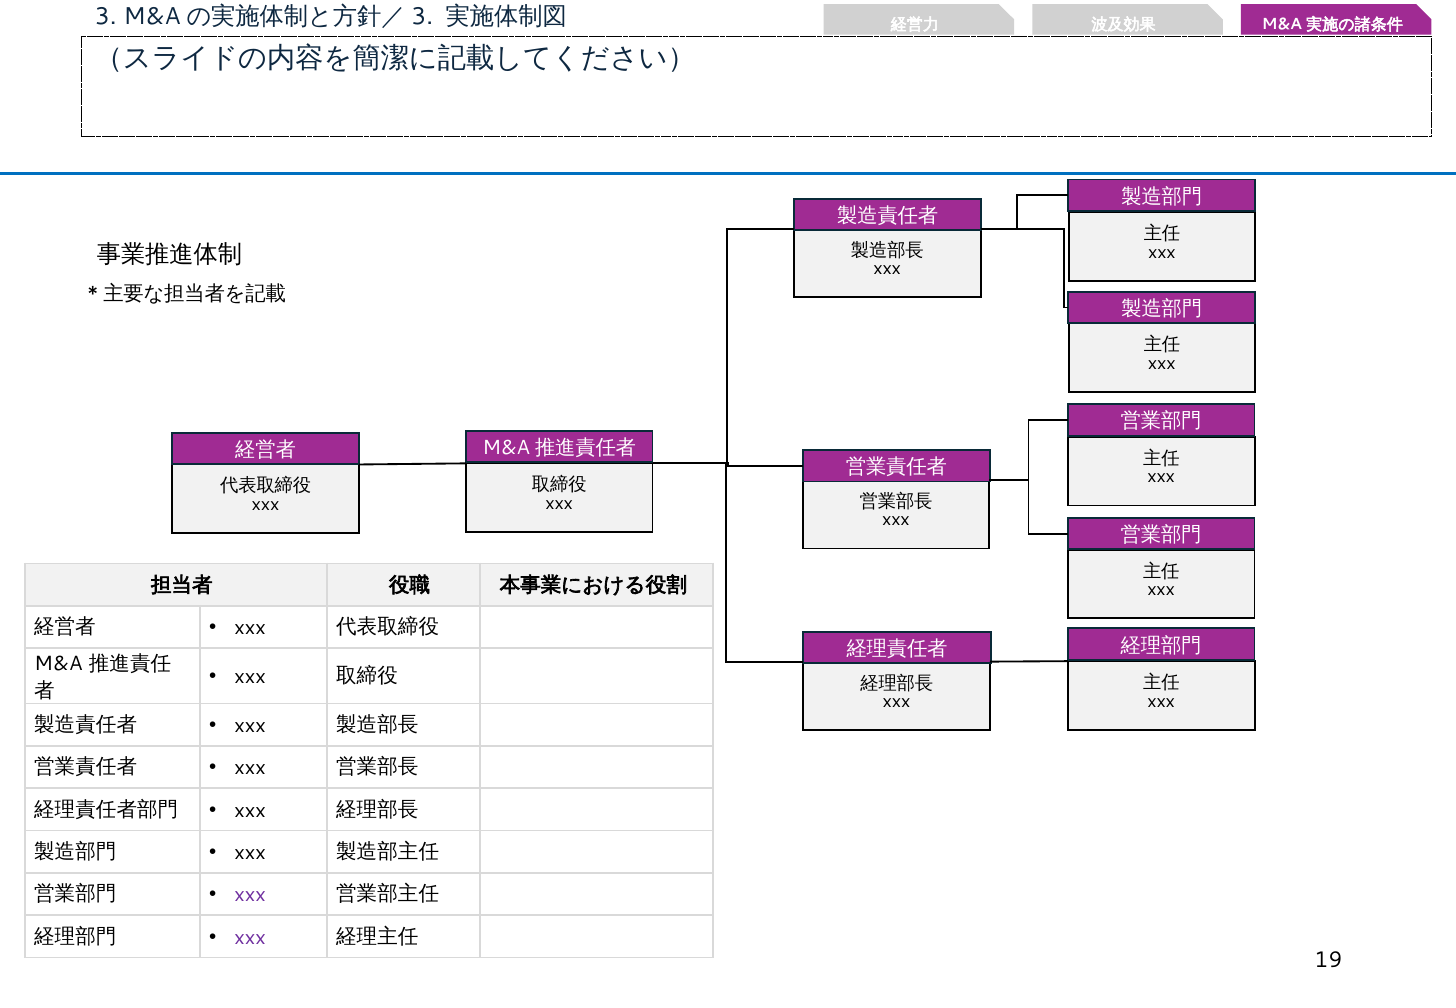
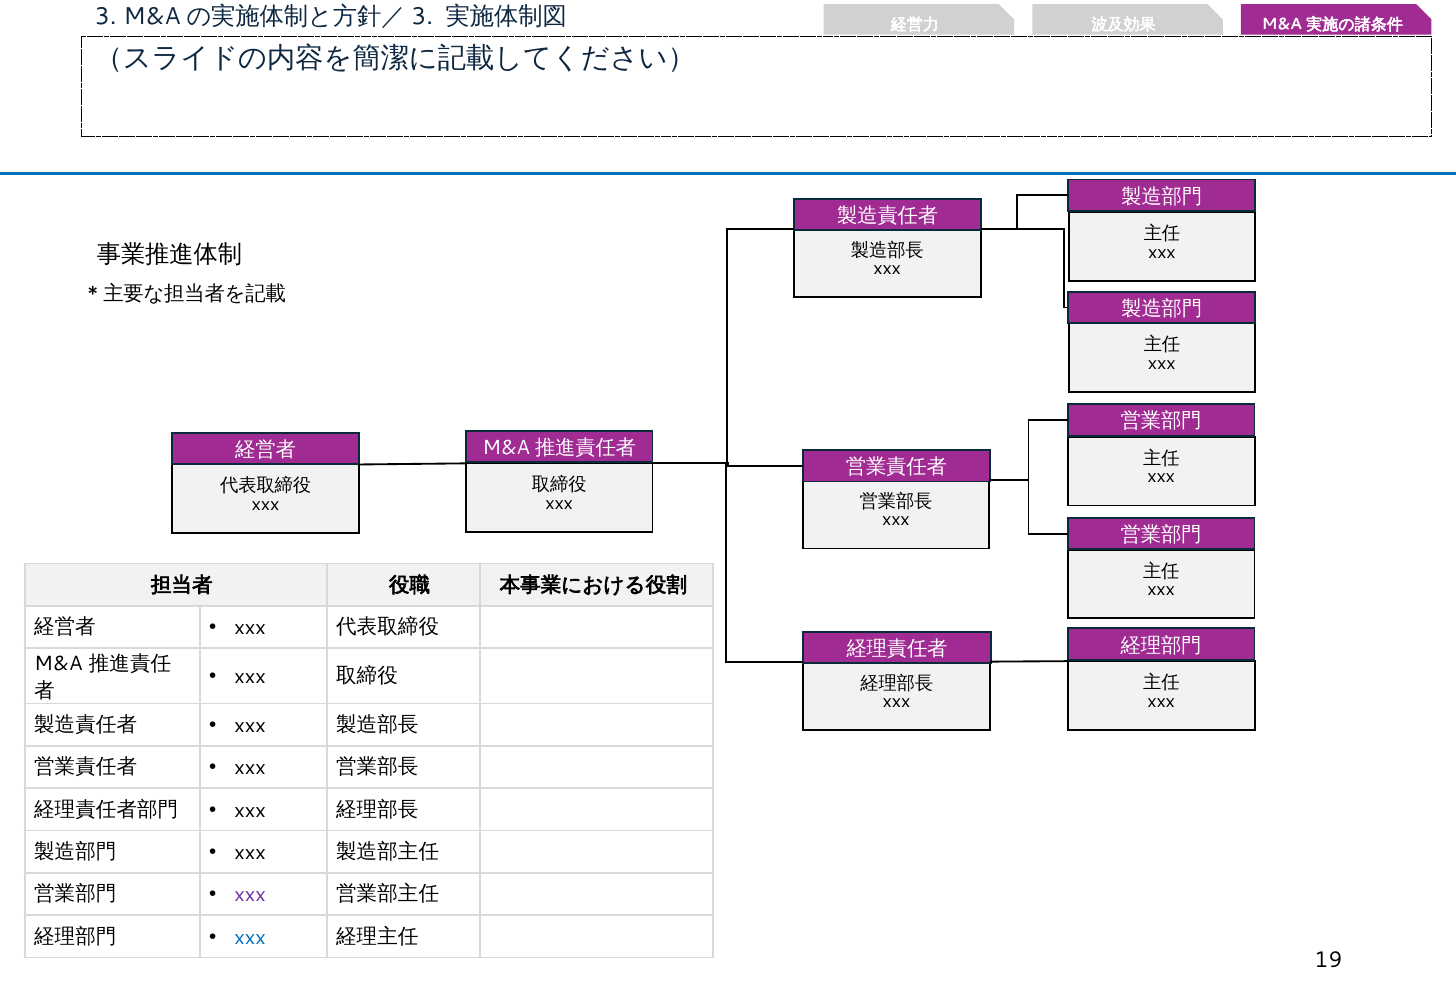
xxx colour: purple -> blue (250, 937)
